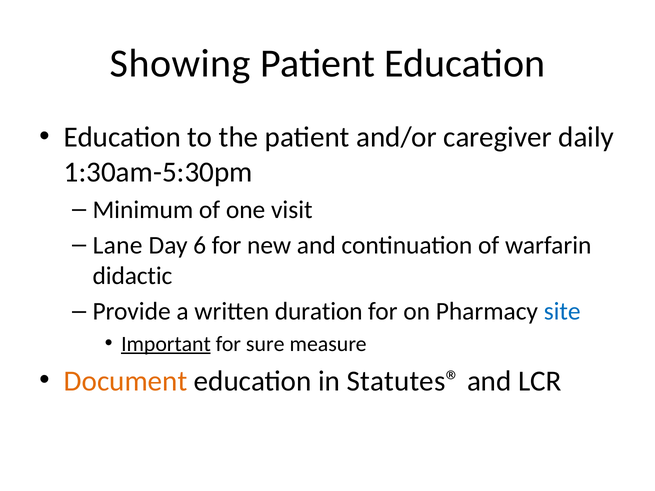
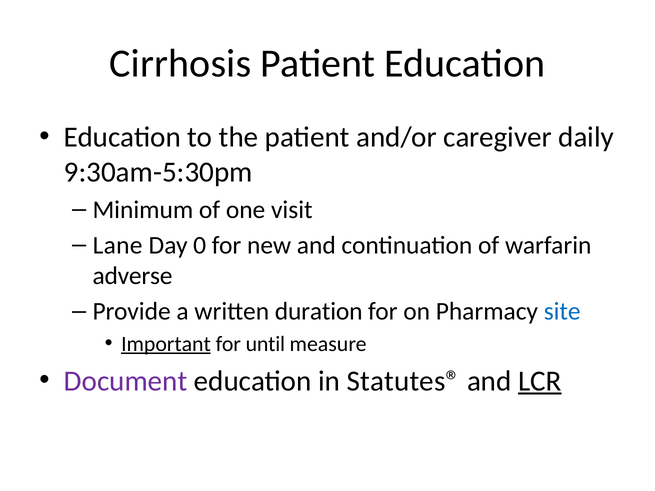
Showing: Showing -> Cirrhosis (180, 63)
1:30am-5:30pm: 1:30am-5:30pm -> 9:30am-5:30pm (158, 172)
6: 6 -> 0 (200, 246)
didactic: didactic -> adverse (132, 276)
sure: sure -> until (265, 344)
Document colour: orange -> purple (126, 381)
LCR underline: none -> present (540, 381)
